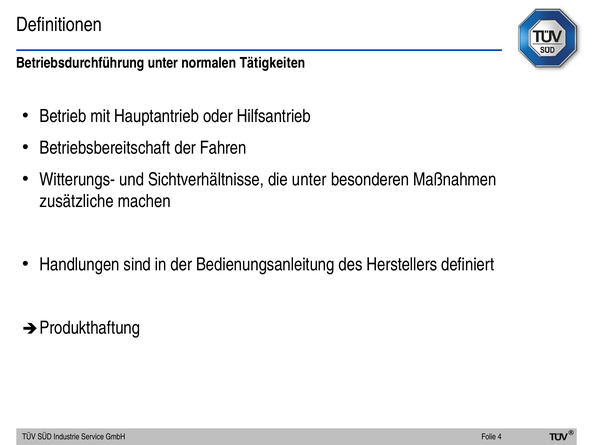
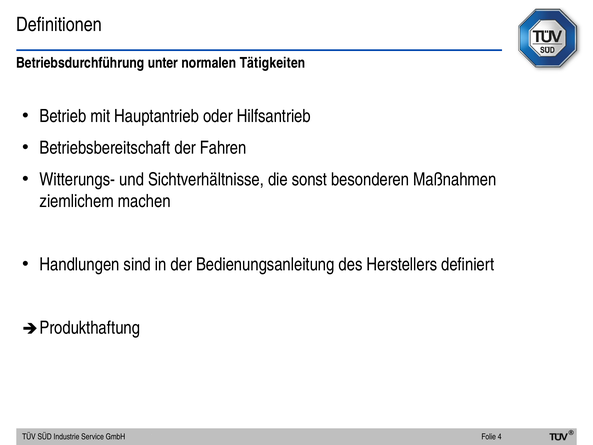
die unter: unter -> sonst (309, 179)
zusätzliche: zusätzliche -> ziemlichem (77, 201)
